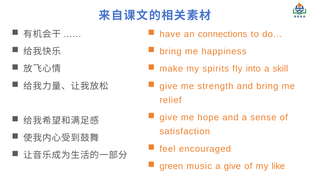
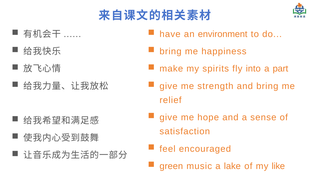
connections: connections -> environment (223, 34)
skill: skill -> part (280, 69)
a give: give -> lake (232, 166)
